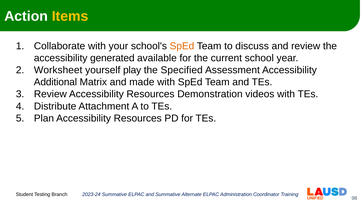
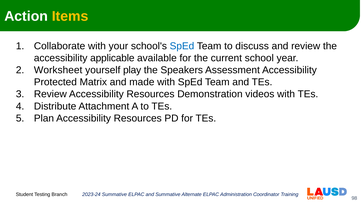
SpEd colour: orange -> blue (182, 46)
generated: generated -> applicable (112, 58)
Specified: Specified -> Speakers (182, 70)
Additional: Additional -> Protected (55, 82)
